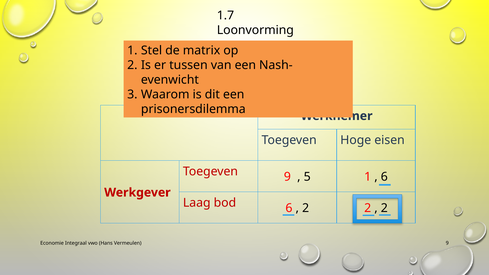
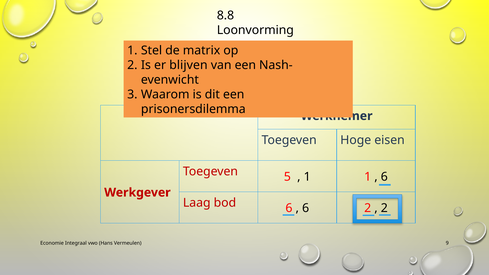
1.7: 1.7 -> 8.8 (225, 15)
tussen: tussen -> blijven (188, 65)
Toegeven 9: 9 -> 5 (287, 177)
5: 5 -> 1 (307, 177)
2: 2 -> 6 (306, 208)
